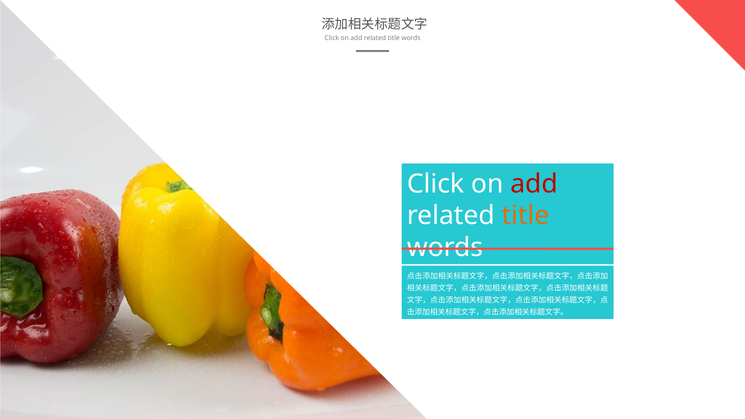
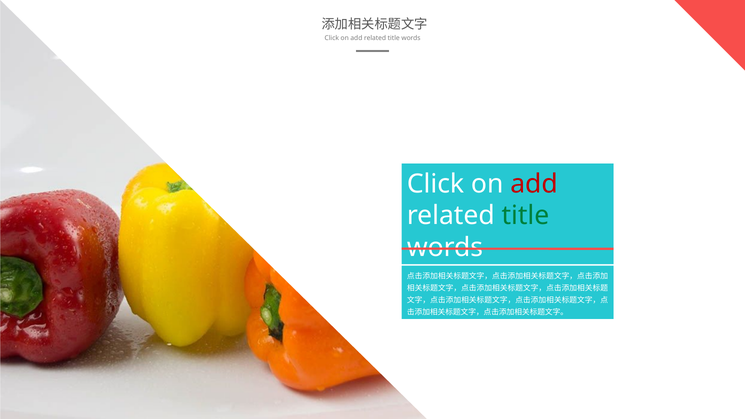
title colour: orange -> green (525, 216)
